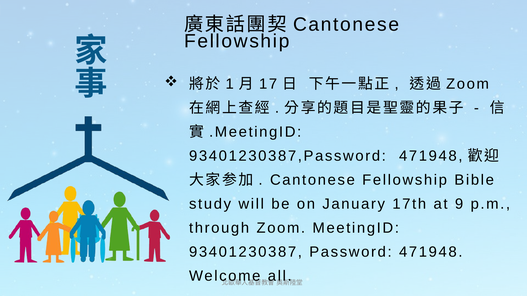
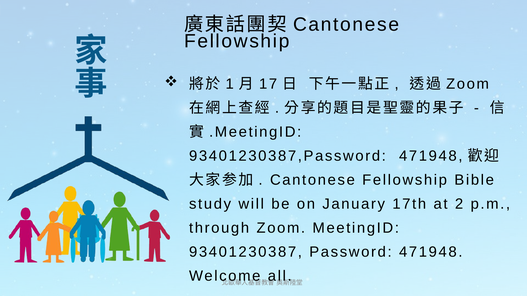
9: 9 -> 2 (459, 204)
